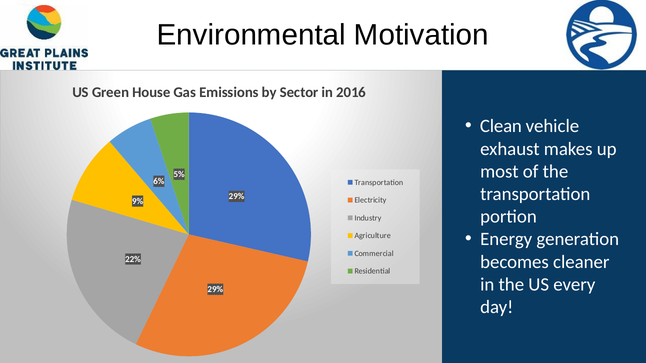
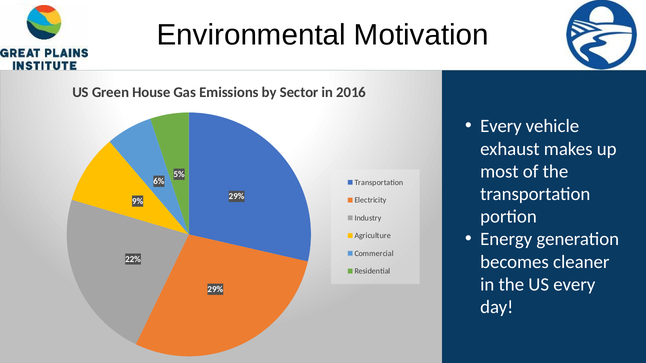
Clean: Clean -> Every (501, 126)
